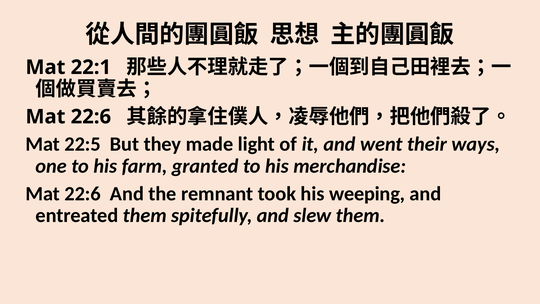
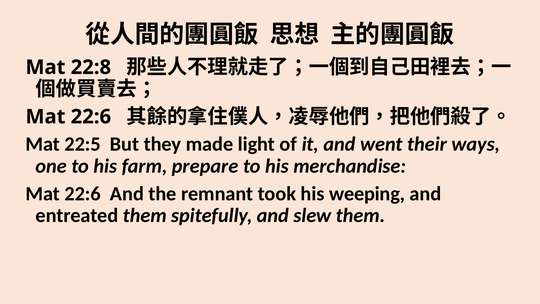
22:1: 22:1 -> 22:8 (91, 67)
granted: granted -> prepare (205, 166)
